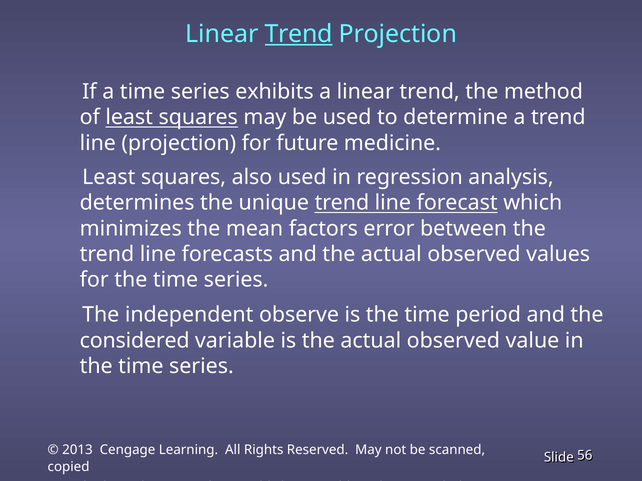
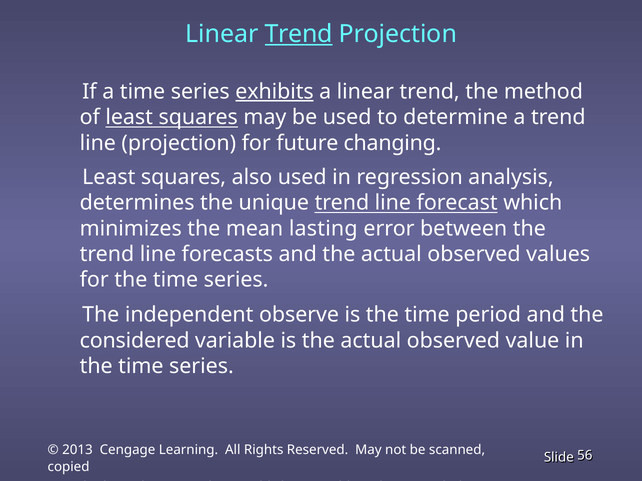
exhibits underline: none -> present (274, 92)
medicine: medicine -> changing (392, 143)
factors: factors -> lasting (323, 229)
